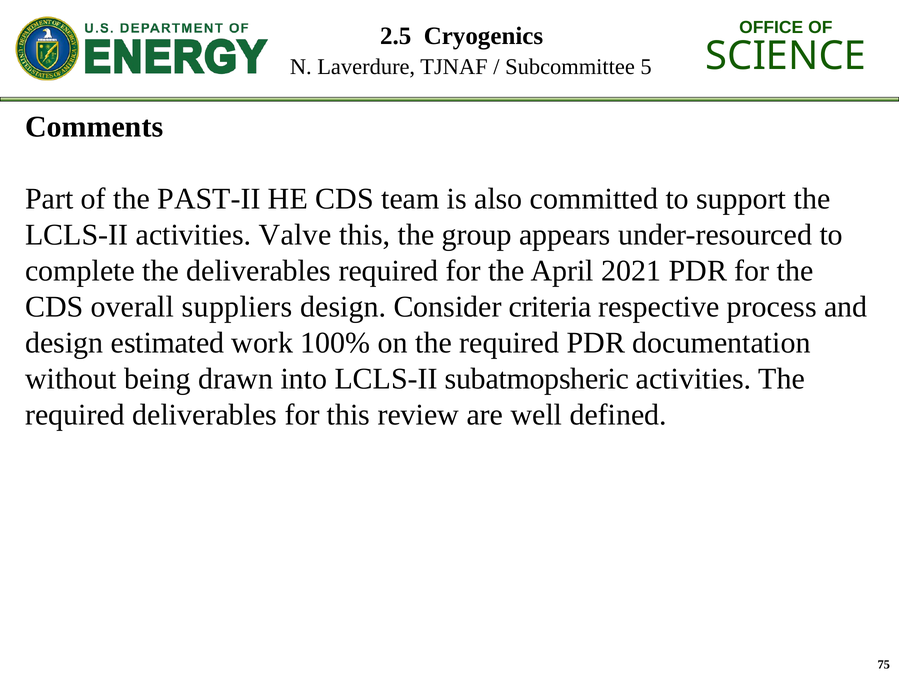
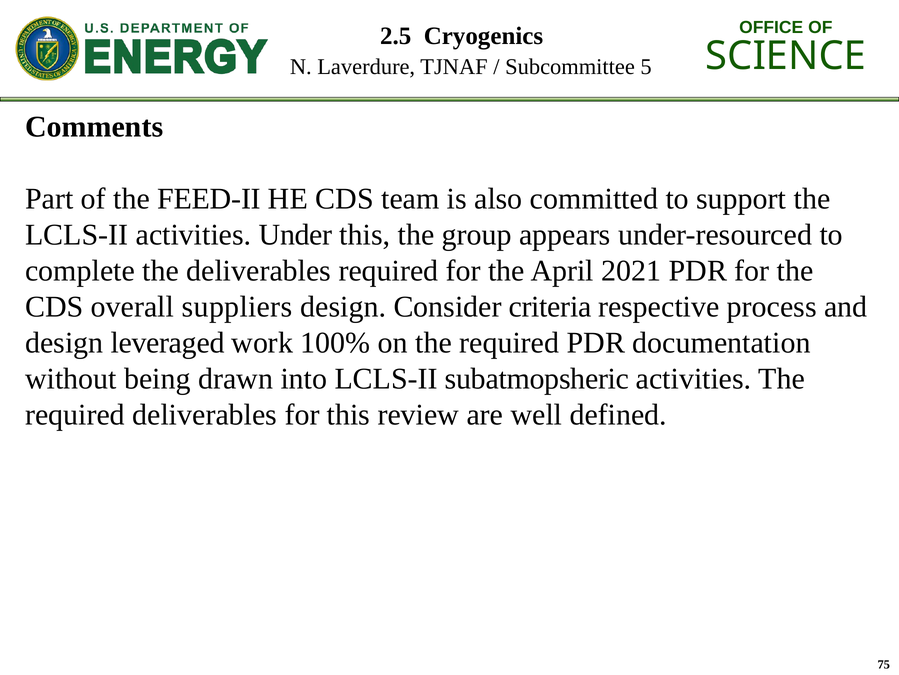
PAST-II: PAST-II -> FEED-II (209, 199)
Valve: Valve -> Under (296, 235)
estimated: estimated -> leveraged (168, 342)
